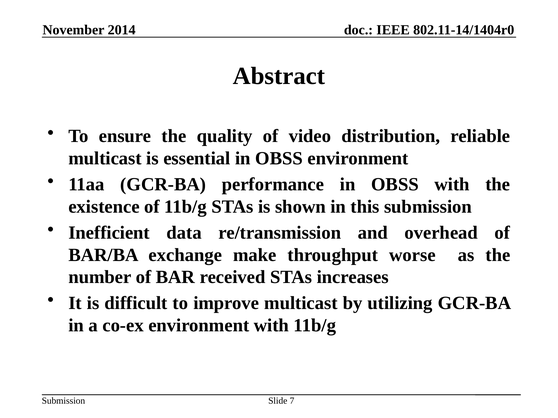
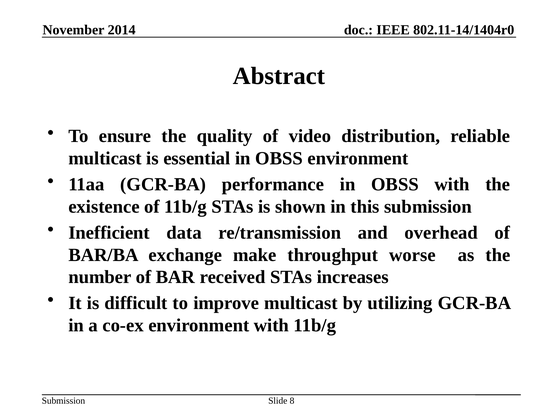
7: 7 -> 8 (292, 401)
